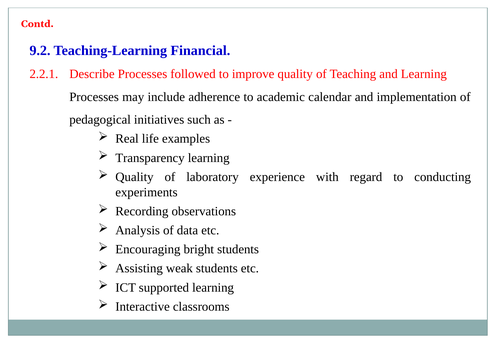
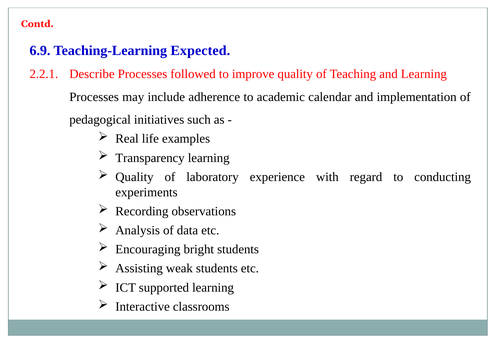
9.2: 9.2 -> 6.9 (40, 51)
Financial: Financial -> Expected (200, 51)
